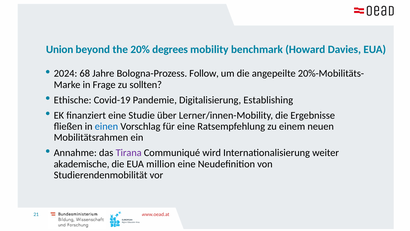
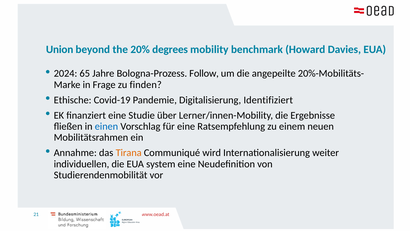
68: 68 -> 65 (85, 73)
sollten: sollten -> finden (146, 85)
Establishing: Establishing -> Identifiziert (268, 100)
Tirana colour: purple -> orange (129, 153)
akademische: akademische -> individuellen (82, 164)
million: million -> system (161, 164)
